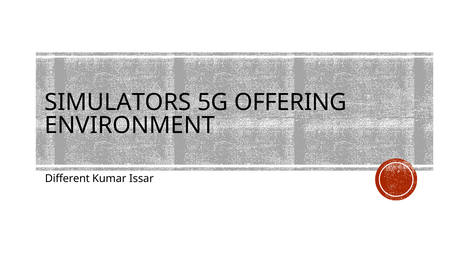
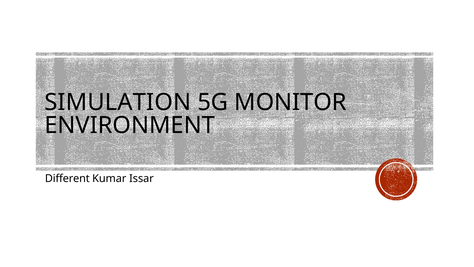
SIMULATORS: SIMULATORS -> SIMULATION (118, 102)
OFFERING: OFFERING -> MONITOR (290, 102)
